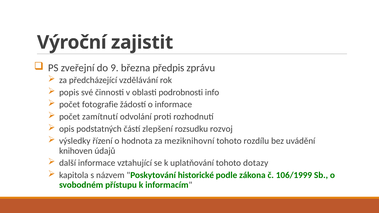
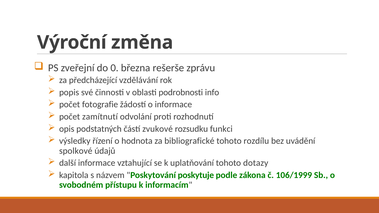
zajistit: zajistit -> změna (142, 42)
9: 9 -> 0 (114, 68)
předpis: předpis -> rešerše (168, 68)
zlepšení: zlepšení -> zvukové (158, 129)
rozvoj: rozvoj -> funkci (221, 129)
meziknihovní: meziknihovní -> bibliografické (189, 141)
knihoven: knihoven -> spolkové (76, 151)
historické: historické -> poskytuje (196, 175)
